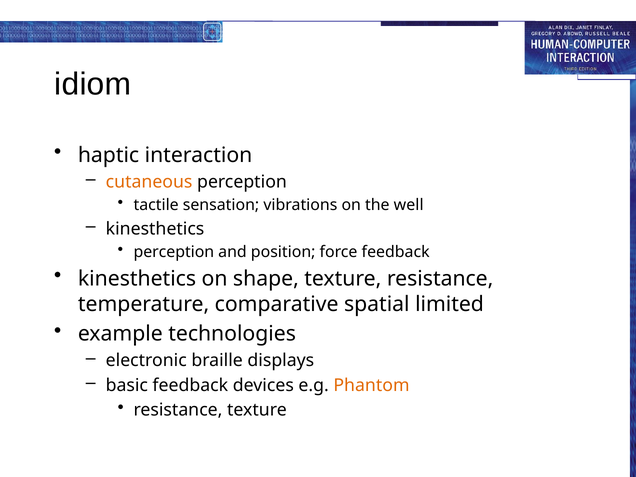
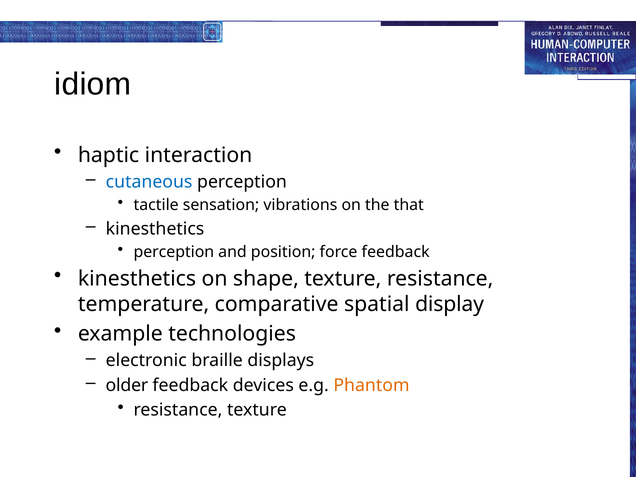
cutaneous colour: orange -> blue (149, 182)
well: well -> that (409, 205)
limited: limited -> display (450, 304)
basic: basic -> older (127, 385)
